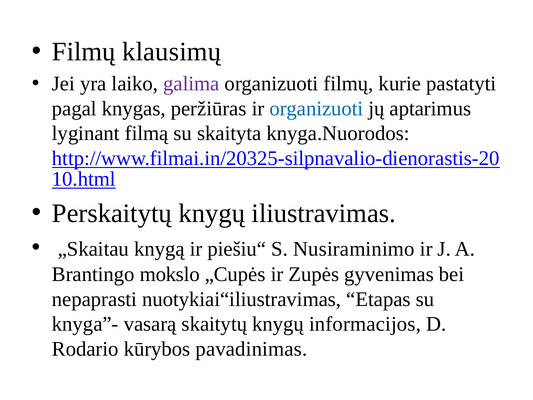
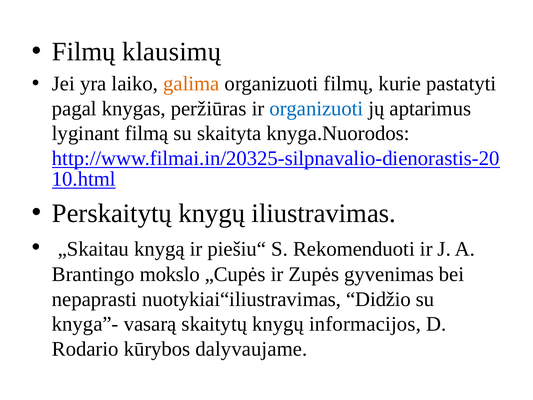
galima colour: purple -> orange (191, 84)
Nusiraminimo: Nusiraminimo -> Rekomenduoti (354, 249)
Etapas: Etapas -> Didžio (379, 299)
pavadinimas: pavadinimas -> dalyvaujame (251, 349)
